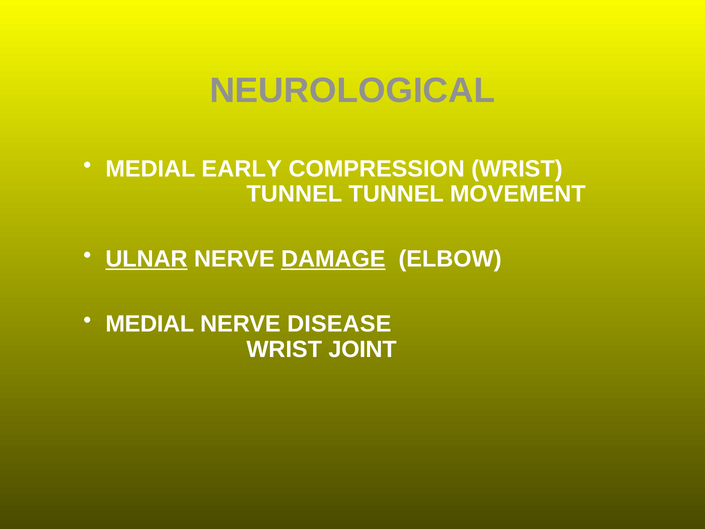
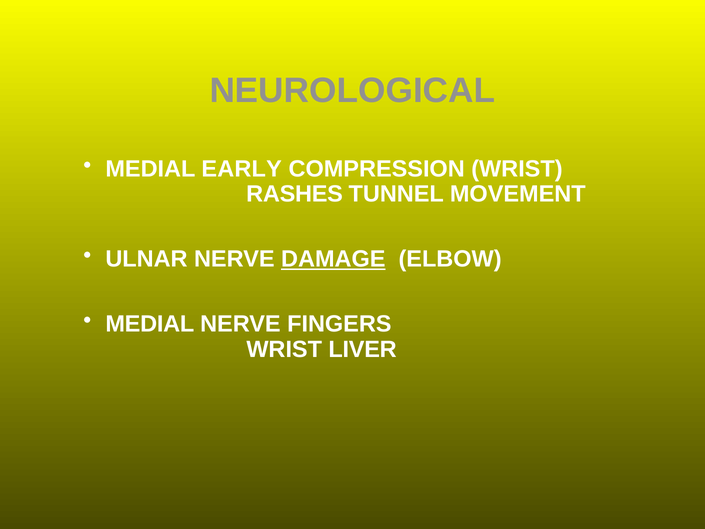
TUNNEL: TUNNEL -> RASHES (295, 194)
ULNAR underline: present -> none (146, 259)
DISEASE: DISEASE -> FINGERS (339, 324)
JOINT: JOINT -> LIVER (363, 349)
